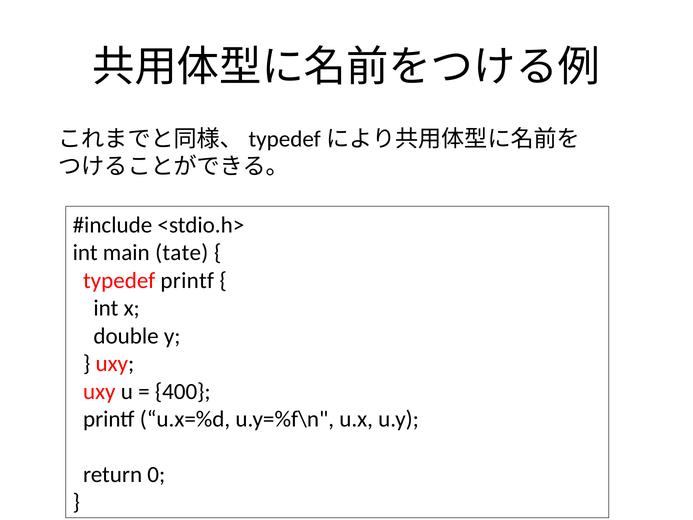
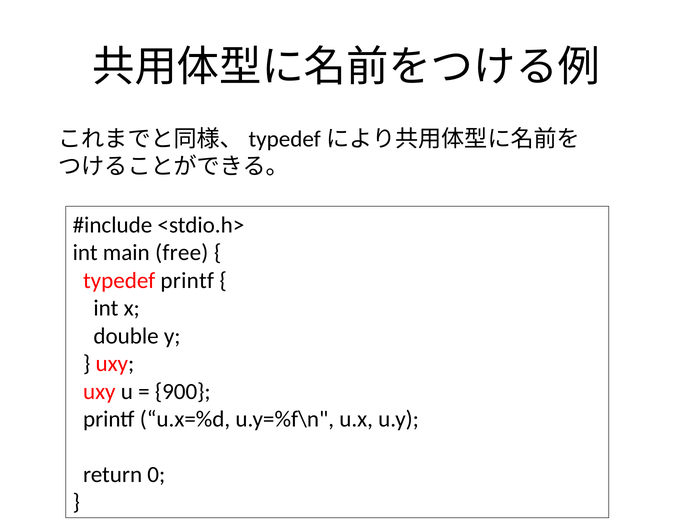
tate: tate -> free (182, 253)
400: 400 -> 900 (183, 391)
